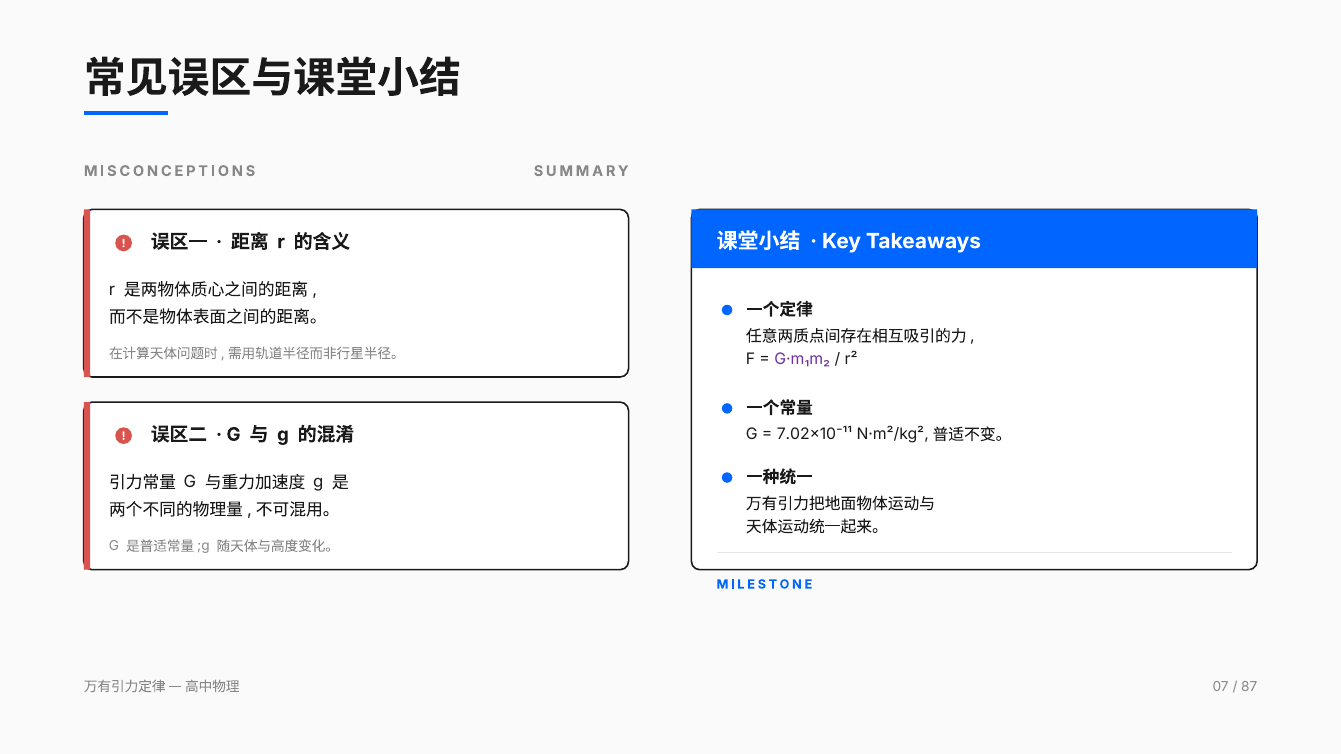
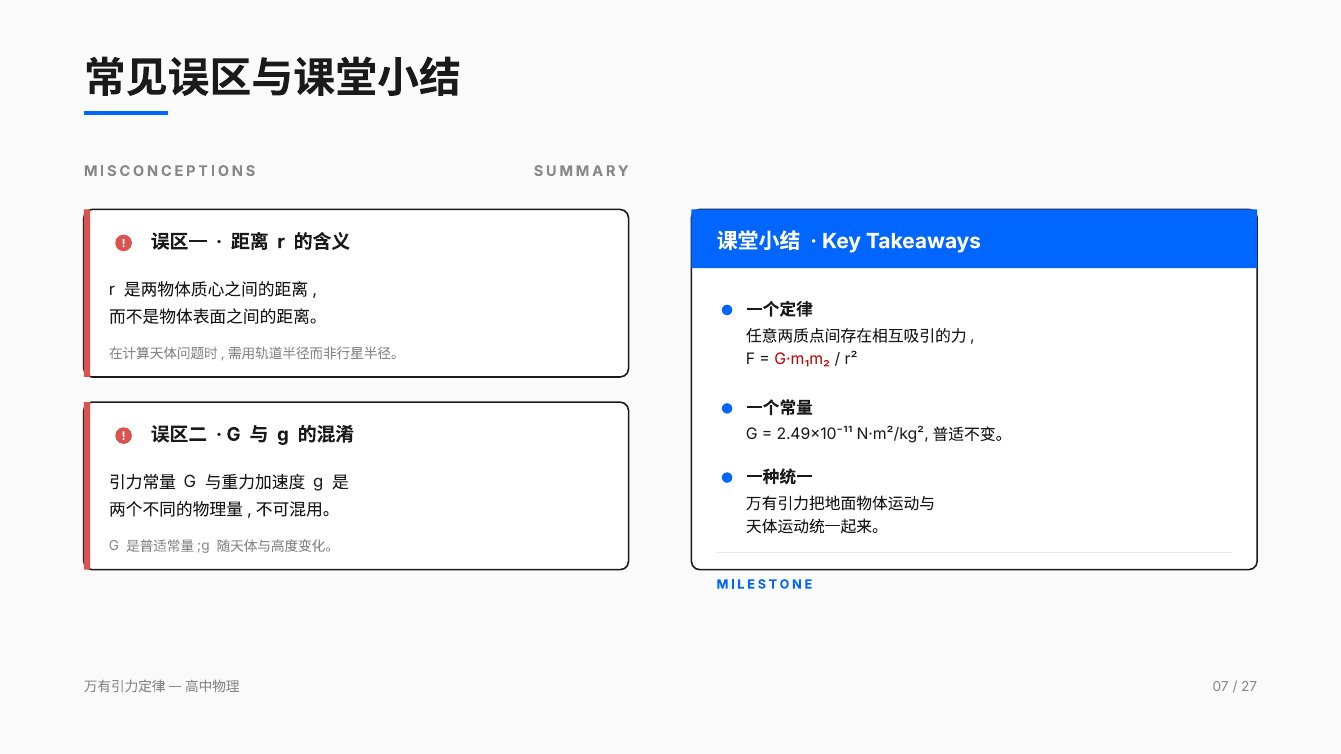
G·m₁m₂ colour: purple -> red (802, 359)
7.02×10⁻¹¹: 7.02×10⁻¹¹ -> 2.49×10⁻¹¹ (815, 435)
87: 87 -> 27 (1249, 687)
